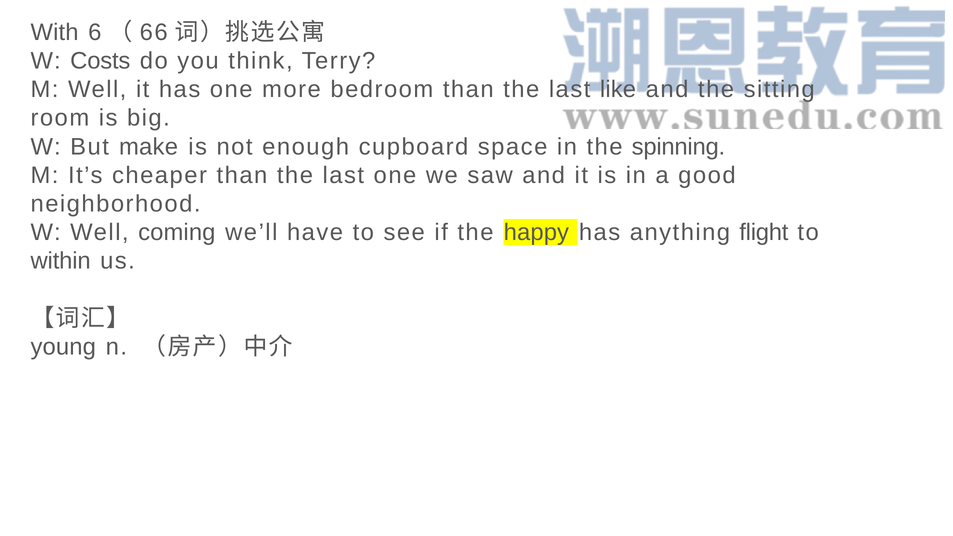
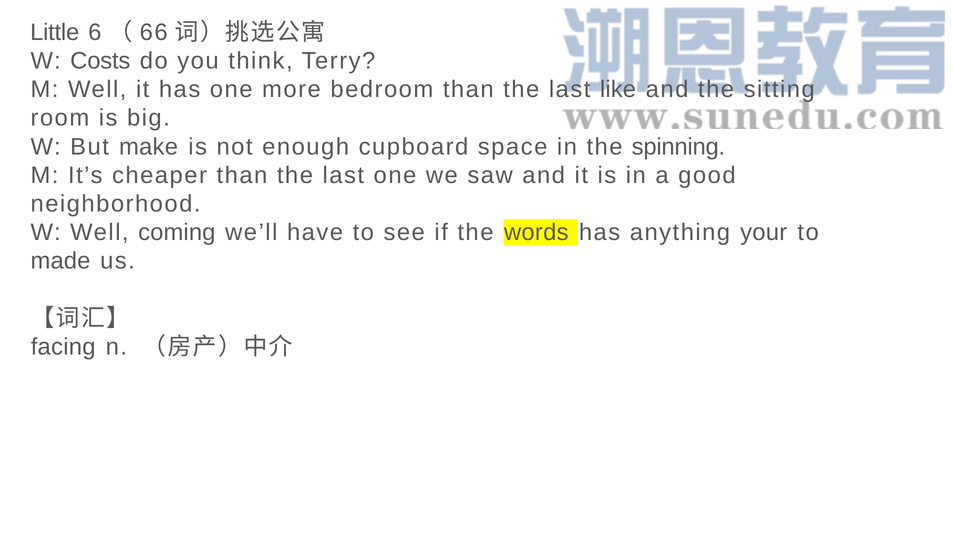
With: With -> Little (55, 32)
happy: happy -> words (536, 232)
flight: flight -> your (764, 232)
within: within -> made (61, 261)
young: young -> facing (63, 347)
